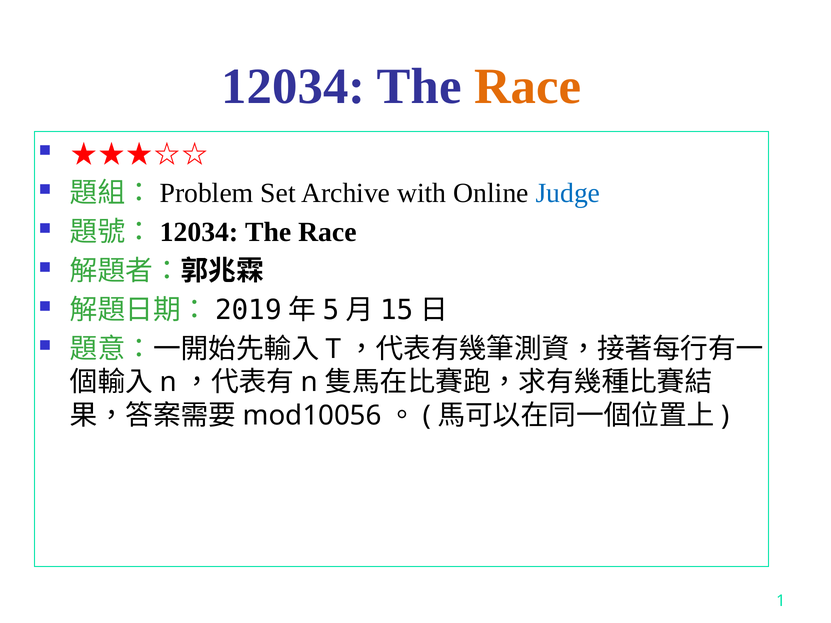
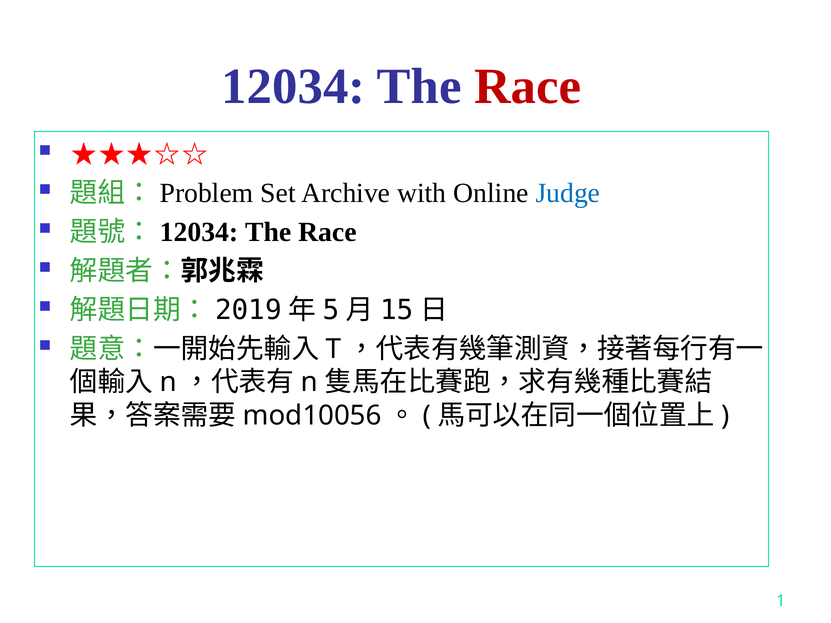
Race colour: orange -> red (528, 87)
